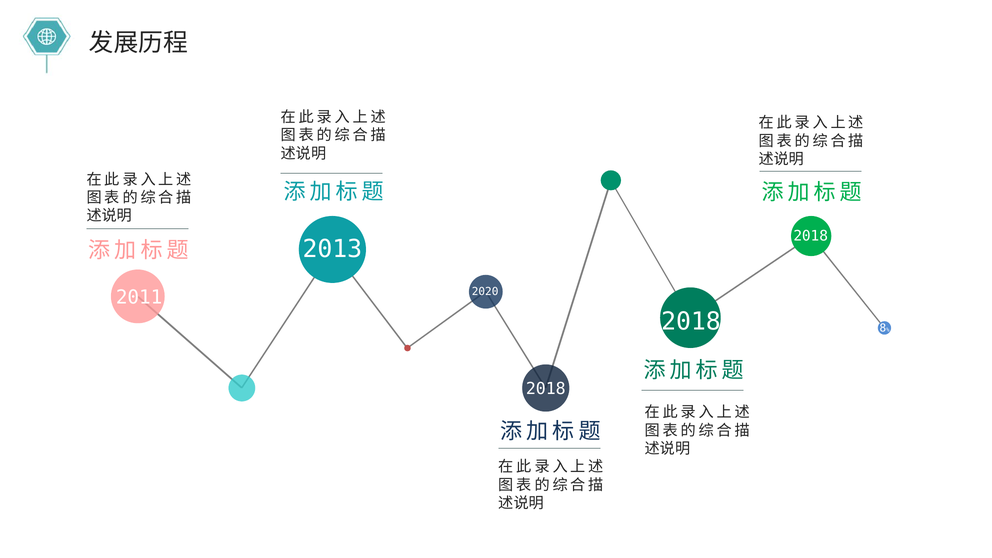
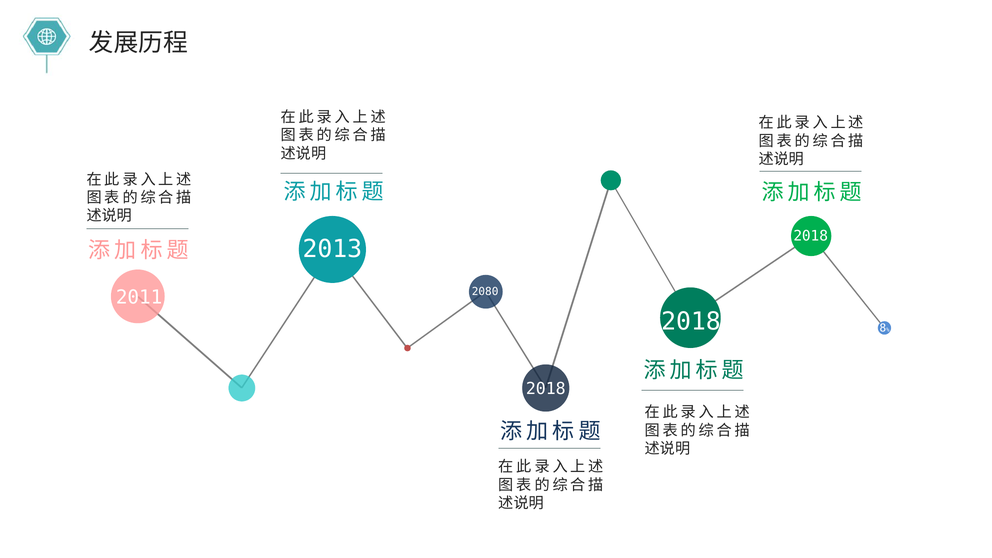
2020: 2020 -> 2080 (485, 292)
